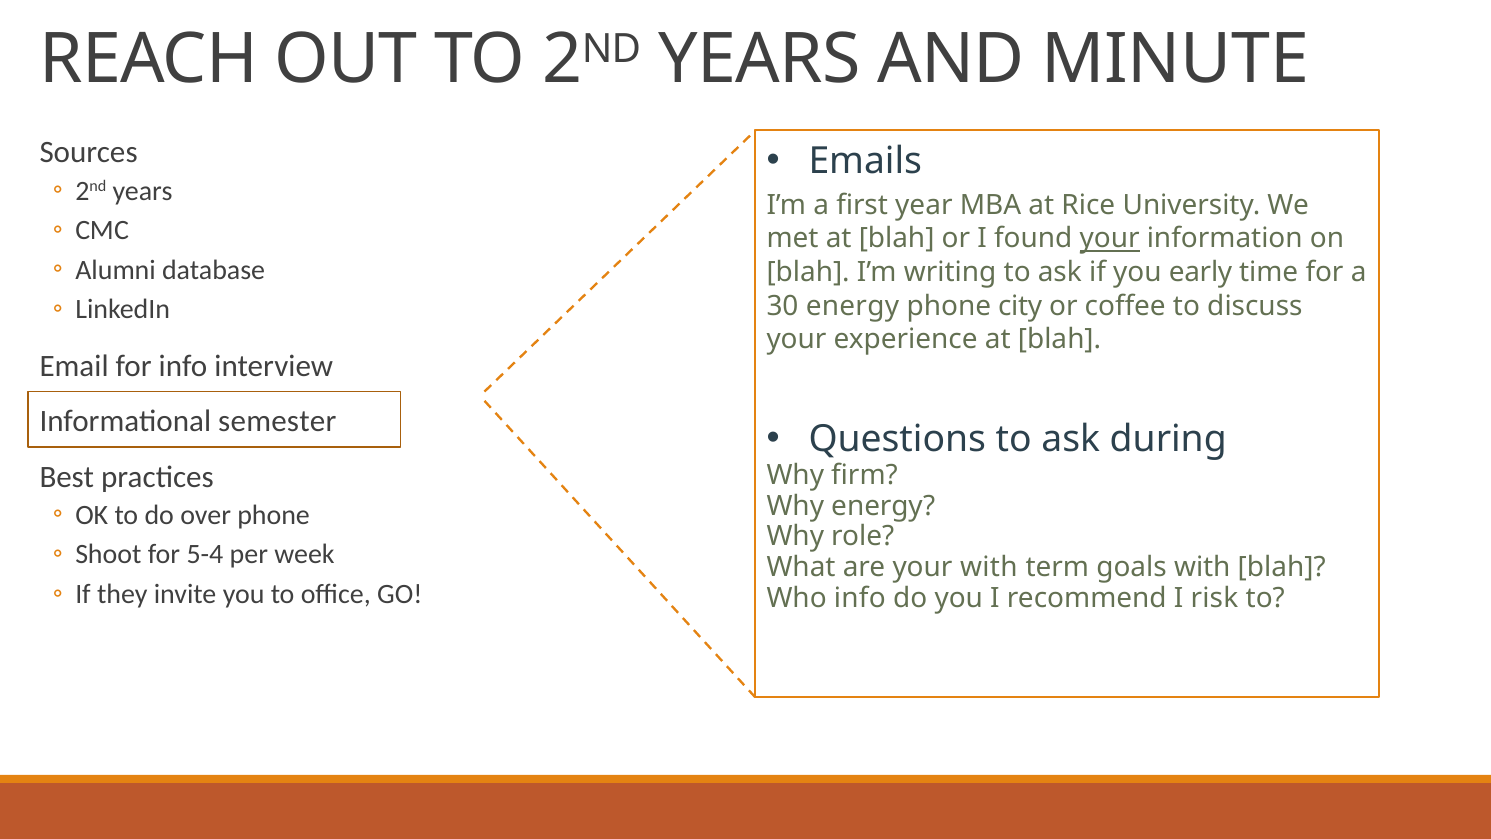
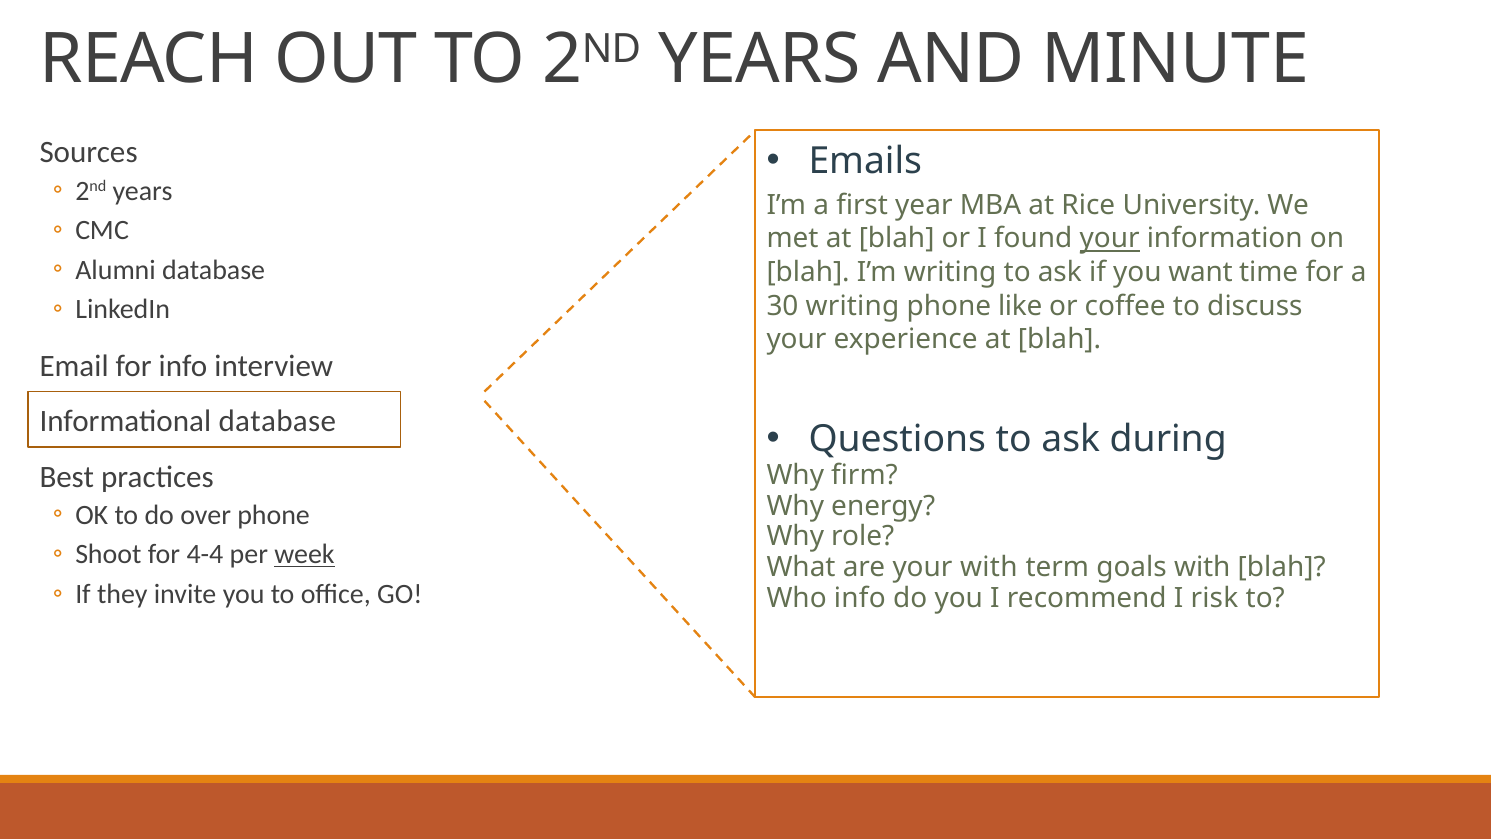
early: early -> want (1201, 272)
30 energy: energy -> writing (852, 306)
city: city -> like (1020, 306)
Informational semester: semester -> database (277, 421)
5-4: 5-4 -> 4-4 (205, 554)
week underline: none -> present (304, 554)
